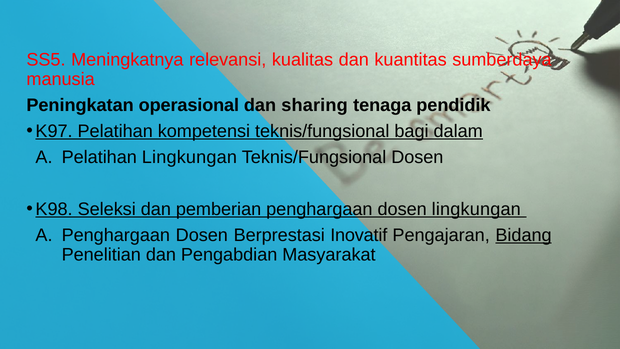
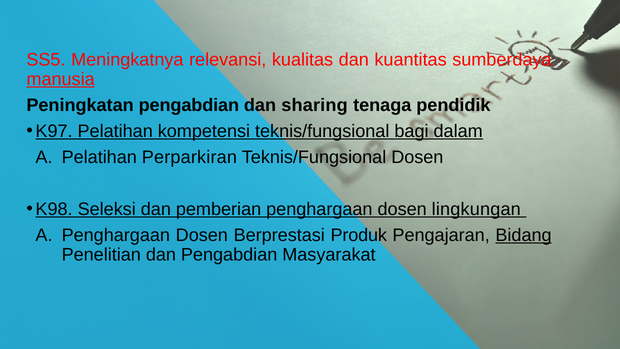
manusia underline: none -> present (61, 79)
Peningkatan operasional: operasional -> pengabdian (189, 105)
Pelatihan Lingkungan: Lingkungan -> Perparkiran (189, 157)
Inovatif: Inovatif -> Produk (359, 235)
